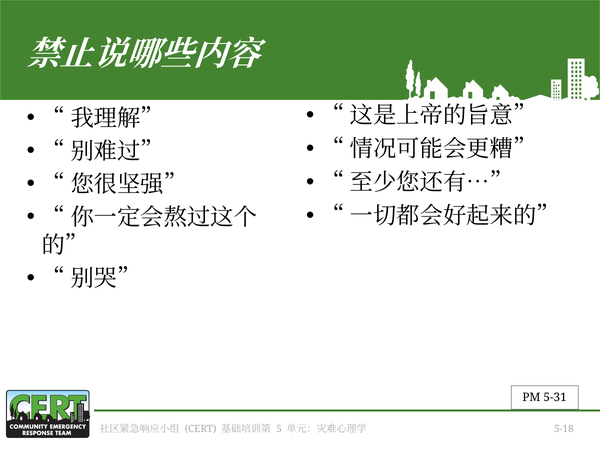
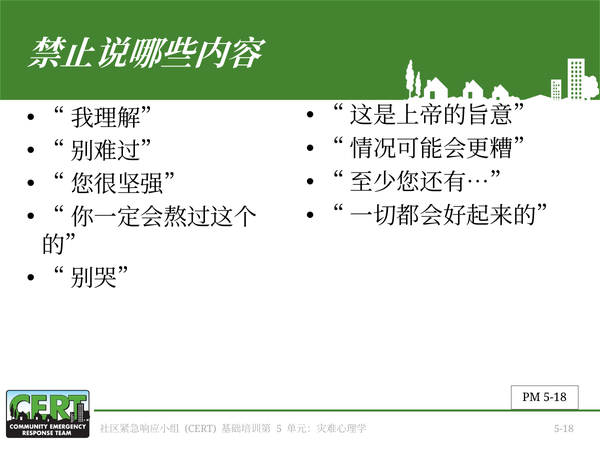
PM 5-31: 5-31 -> 5-18 (555, 398)
